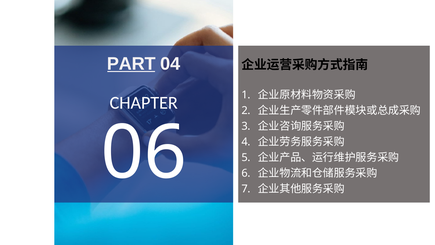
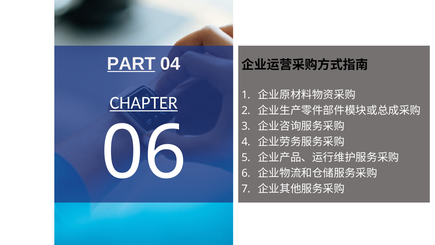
CHAPTER underline: none -> present (144, 103)
